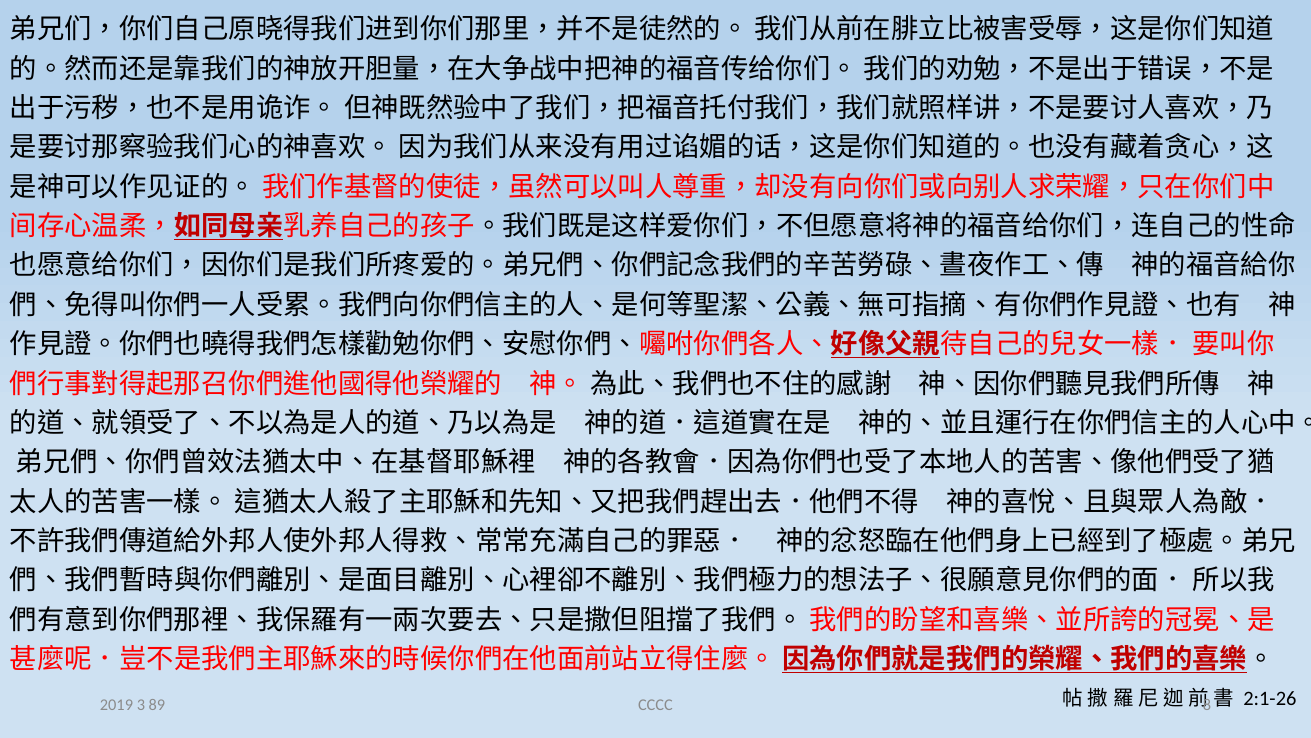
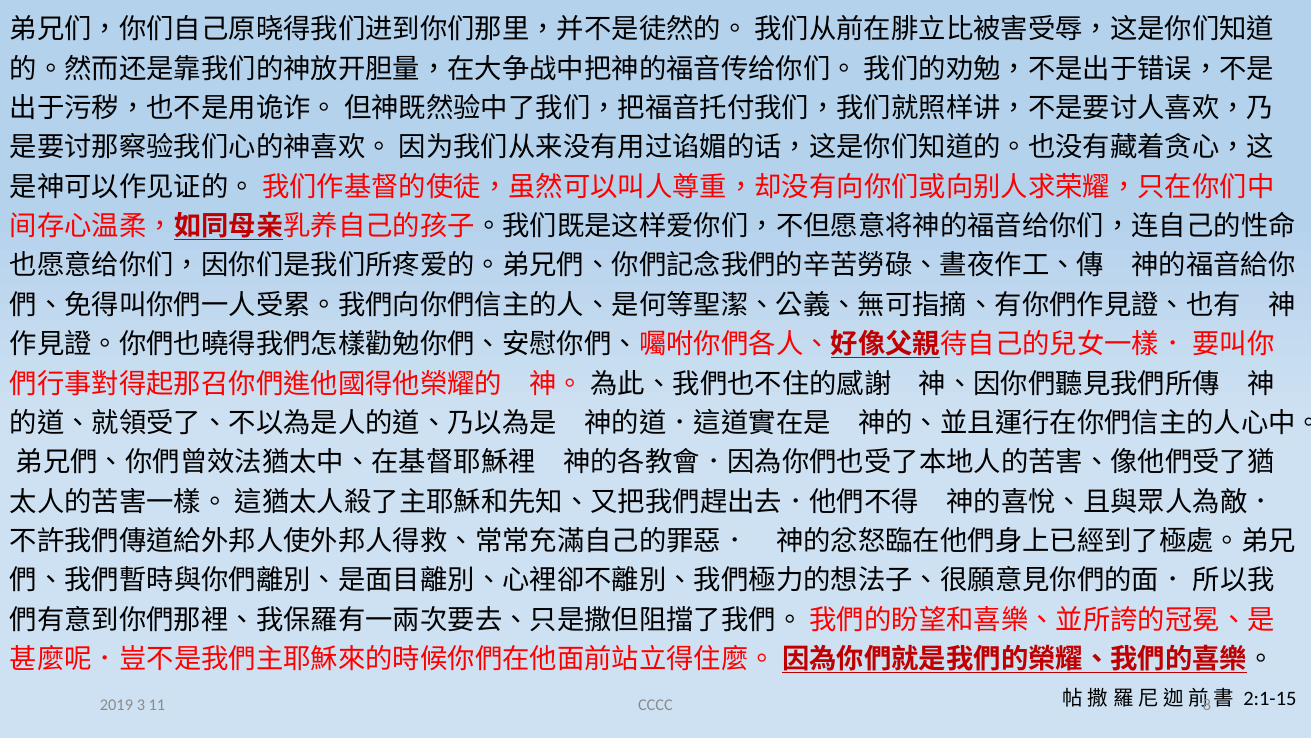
2:1-26: 2:1-26 -> 2:1-15 (1270, 698)
89: 89 -> 11 (157, 704)
